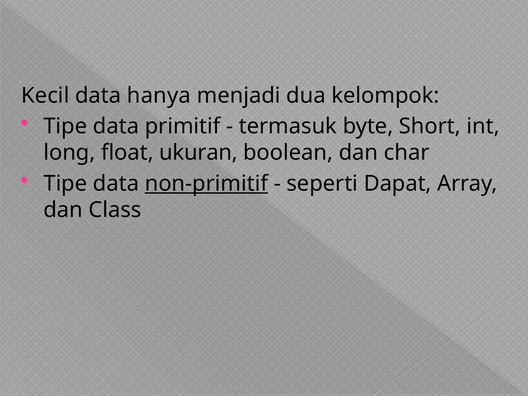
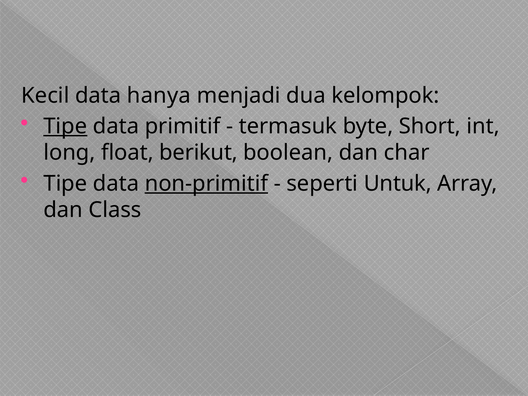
Tipe underline: none -> present (65, 126)
ukuran: ukuran -> berikut (198, 153)
Dapat: Dapat -> Untuk (398, 183)
